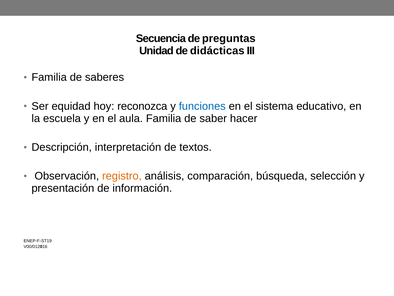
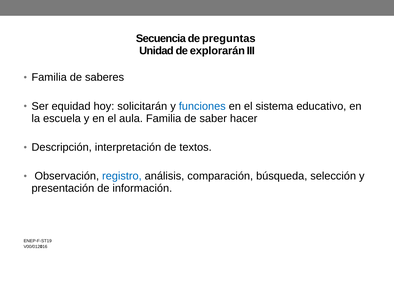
didácticas: didácticas -> explorarán (217, 51)
reconozca: reconozca -> solicitarán (142, 106)
registro colour: orange -> blue (122, 176)
